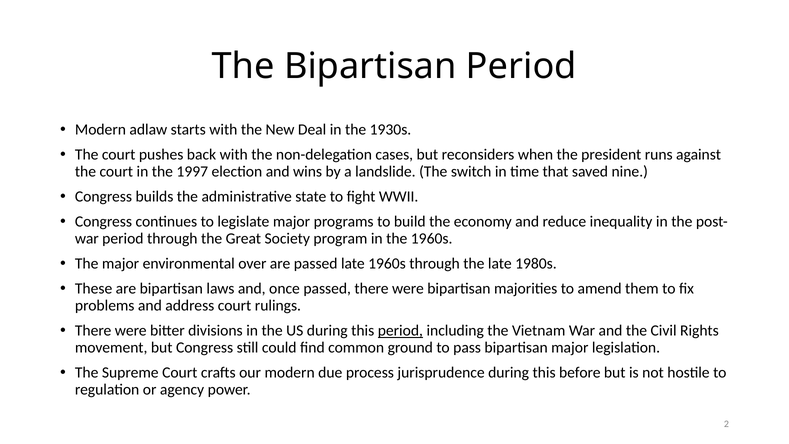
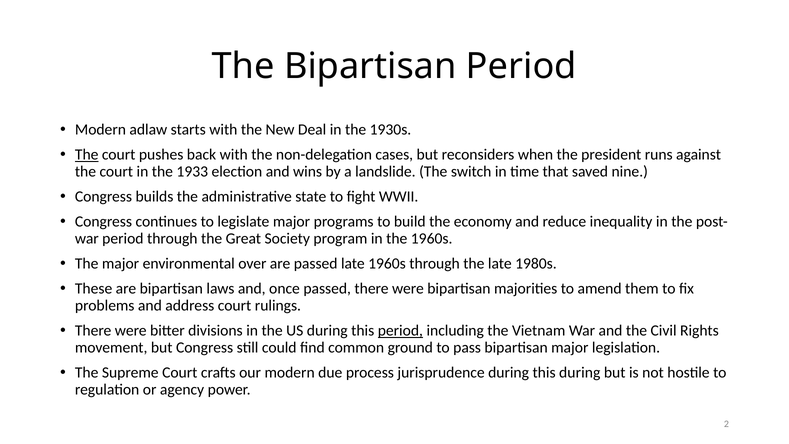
The underline: none -> present (87, 155)
1997: 1997 -> 1933 (192, 171)
this before: before -> during (580, 373)
